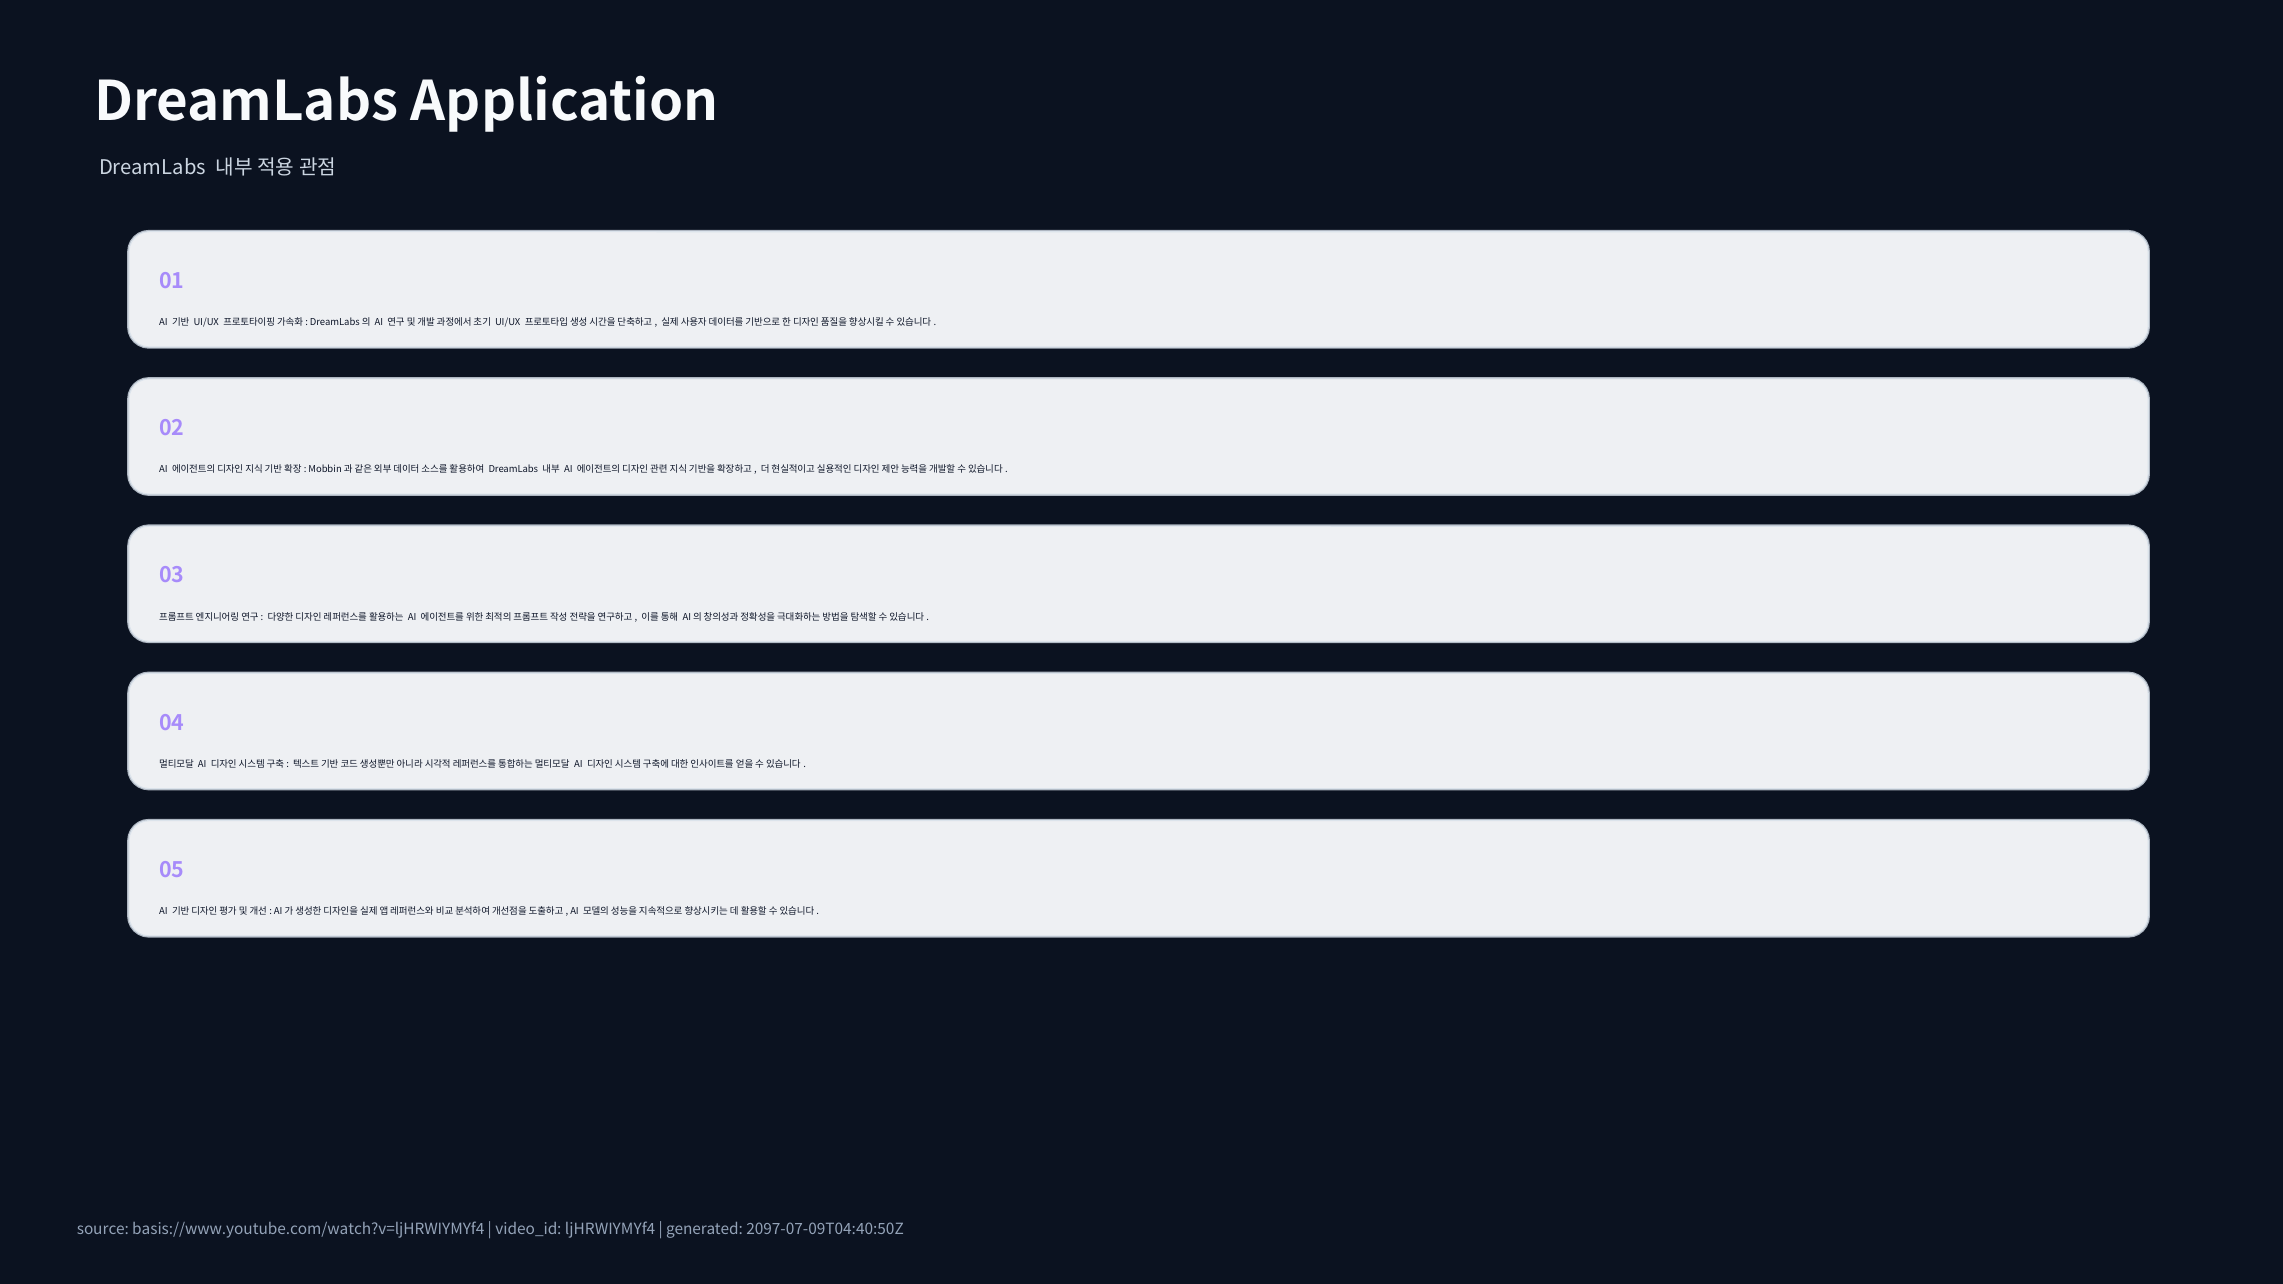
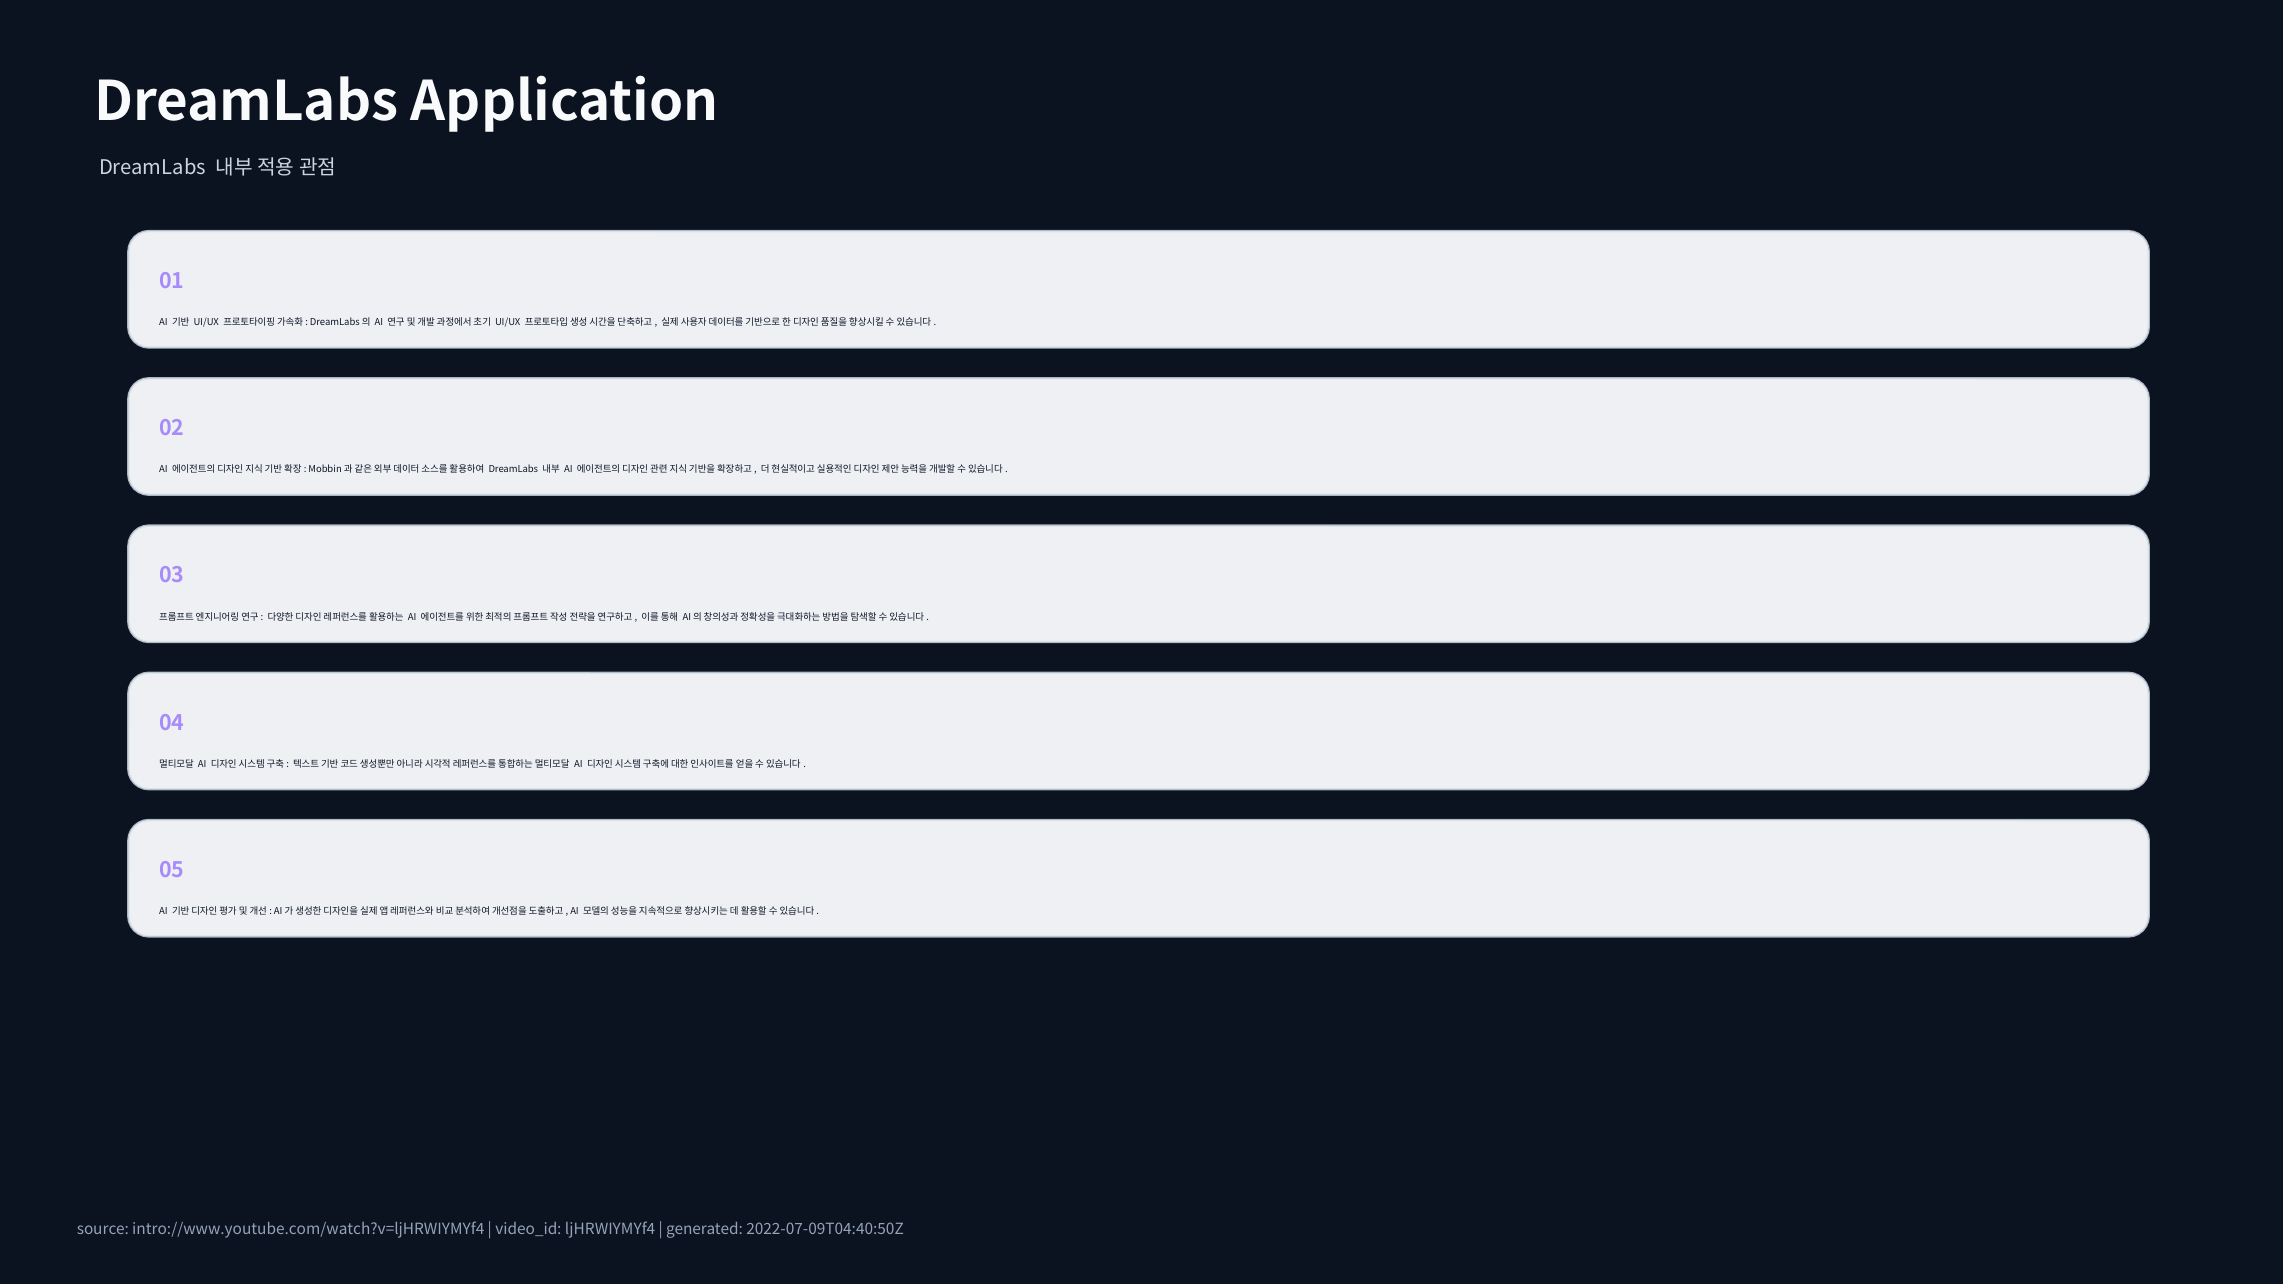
basis://www.youtube.com/watch?v=ljHRWIYMYf4: basis://www.youtube.com/watch?v=ljHRWIYMYf4 -> intro://www.youtube.com/watch?v=ljHRWIYMYf4 (308, 1230)
2097-07-09T04:40:50Z: 2097-07-09T04:40:50Z -> 2022-07-09T04:40:50Z (825, 1230)
